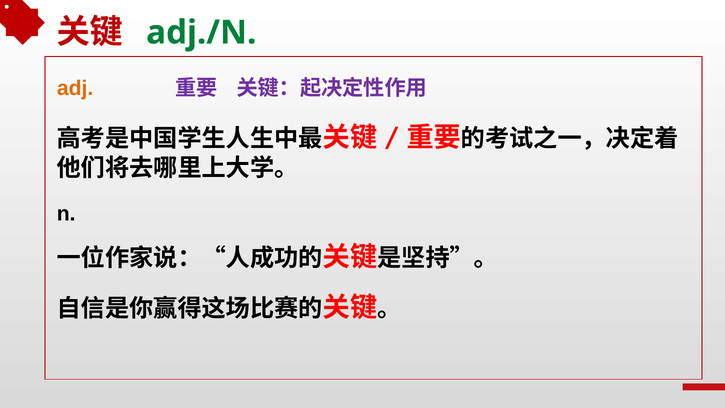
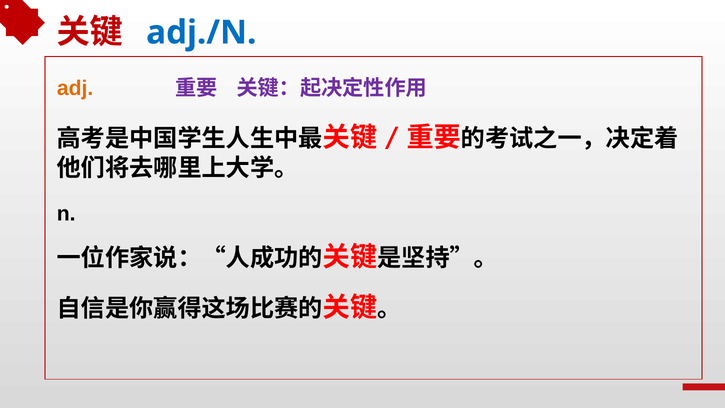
adj./N colour: green -> blue (201, 33)
